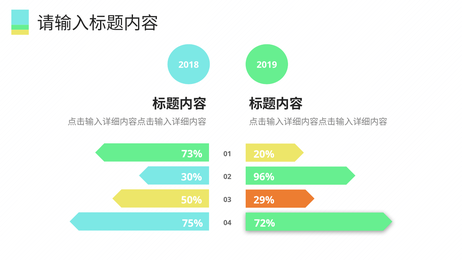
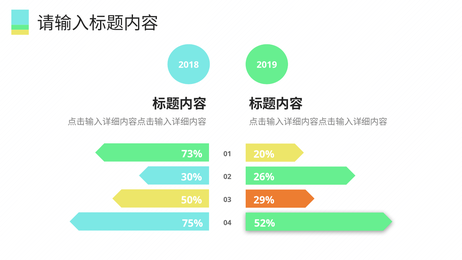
96%: 96% -> 26% (264, 177)
72%: 72% -> 52% (265, 223)
